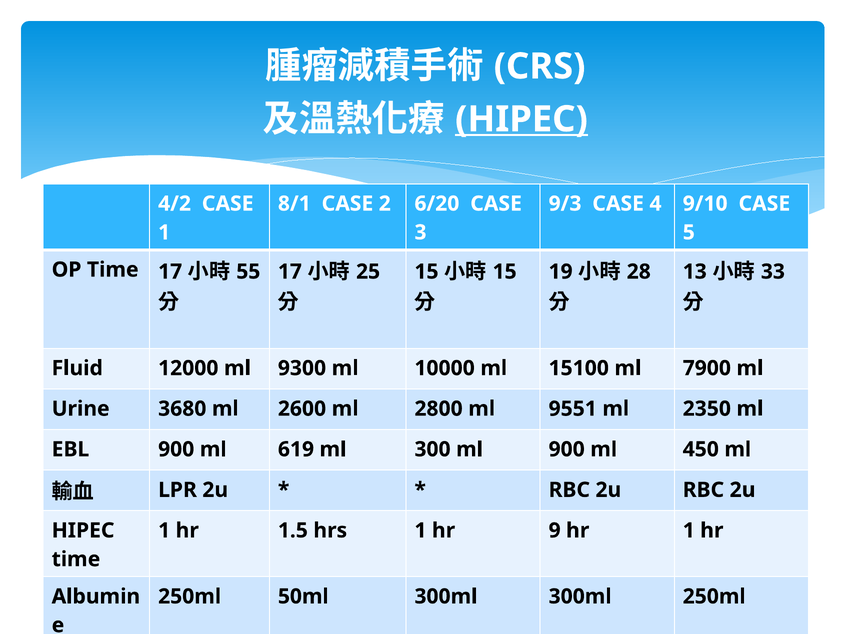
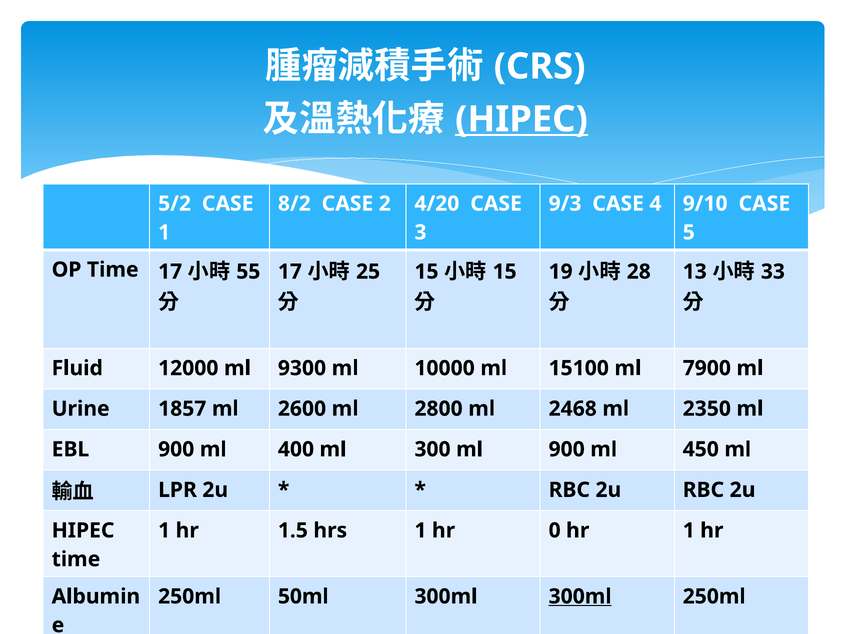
4/2: 4/2 -> 5/2 (175, 204)
8/1: 8/1 -> 8/2 (294, 204)
6/20: 6/20 -> 4/20 (437, 204)
3680: 3680 -> 1857 (182, 409)
9551: 9551 -> 2468 (573, 409)
619: 619 -> 400 (296, 449)
9: 9 -> 0 (555, 530)
300ml underline: none -> present (580, 596)
